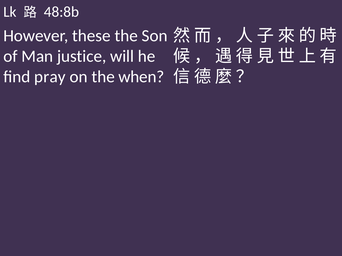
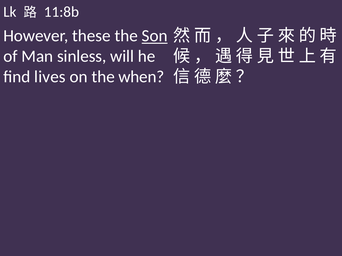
48:8b: 48:8b -> 11:8b (62, 12)
Son underline: none -> present (155, 36)
justice: justice -> sinless (82, 56)
pray: pray -> lives (50, 77)
